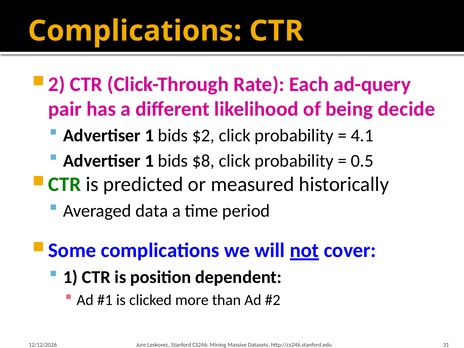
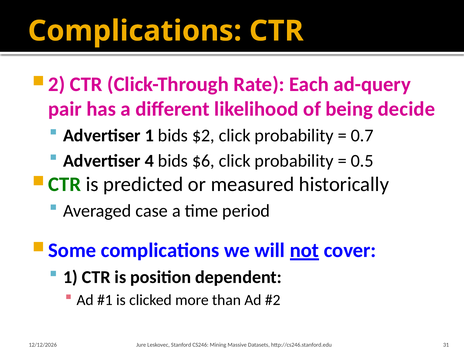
4.1: 4.1 -> 0.7 (362, 136)
1: 1 -> 4 (149, 161)
$8: $8 -> $6 (203, 161)
data: data -> case (152, 211)
